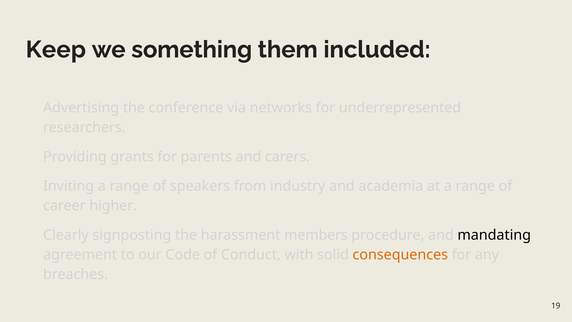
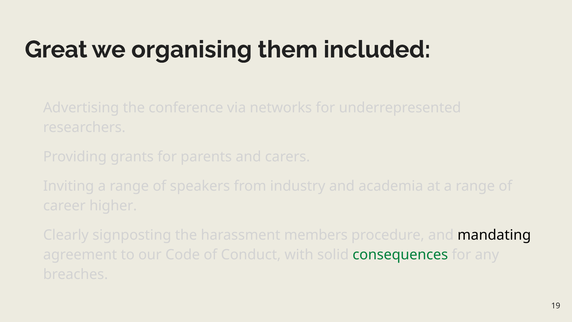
Keep: Keep -> Great (56, 50)
something: something -> organising (192, 50)
consequences colour: orange -> green (400, 255)
